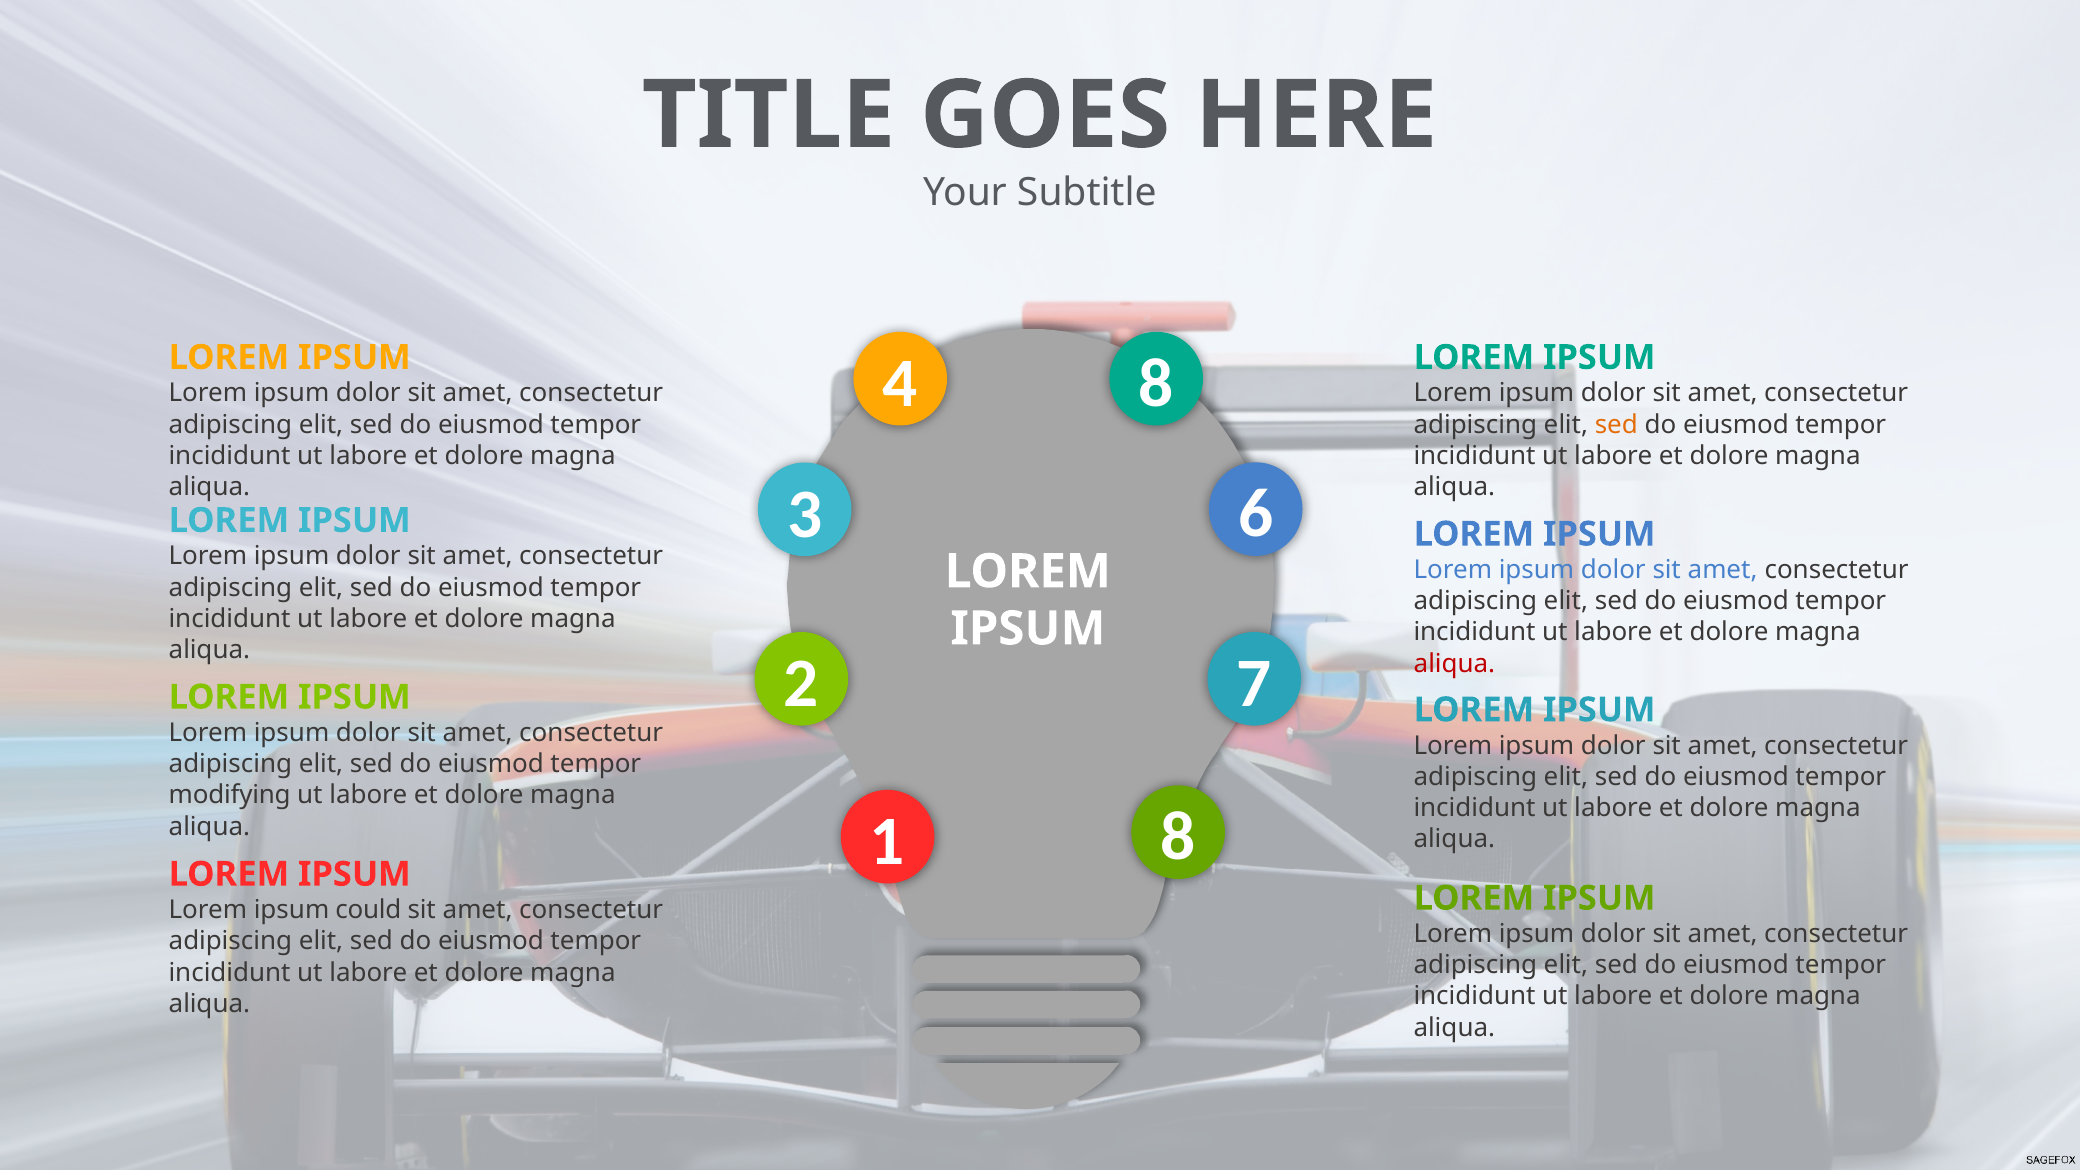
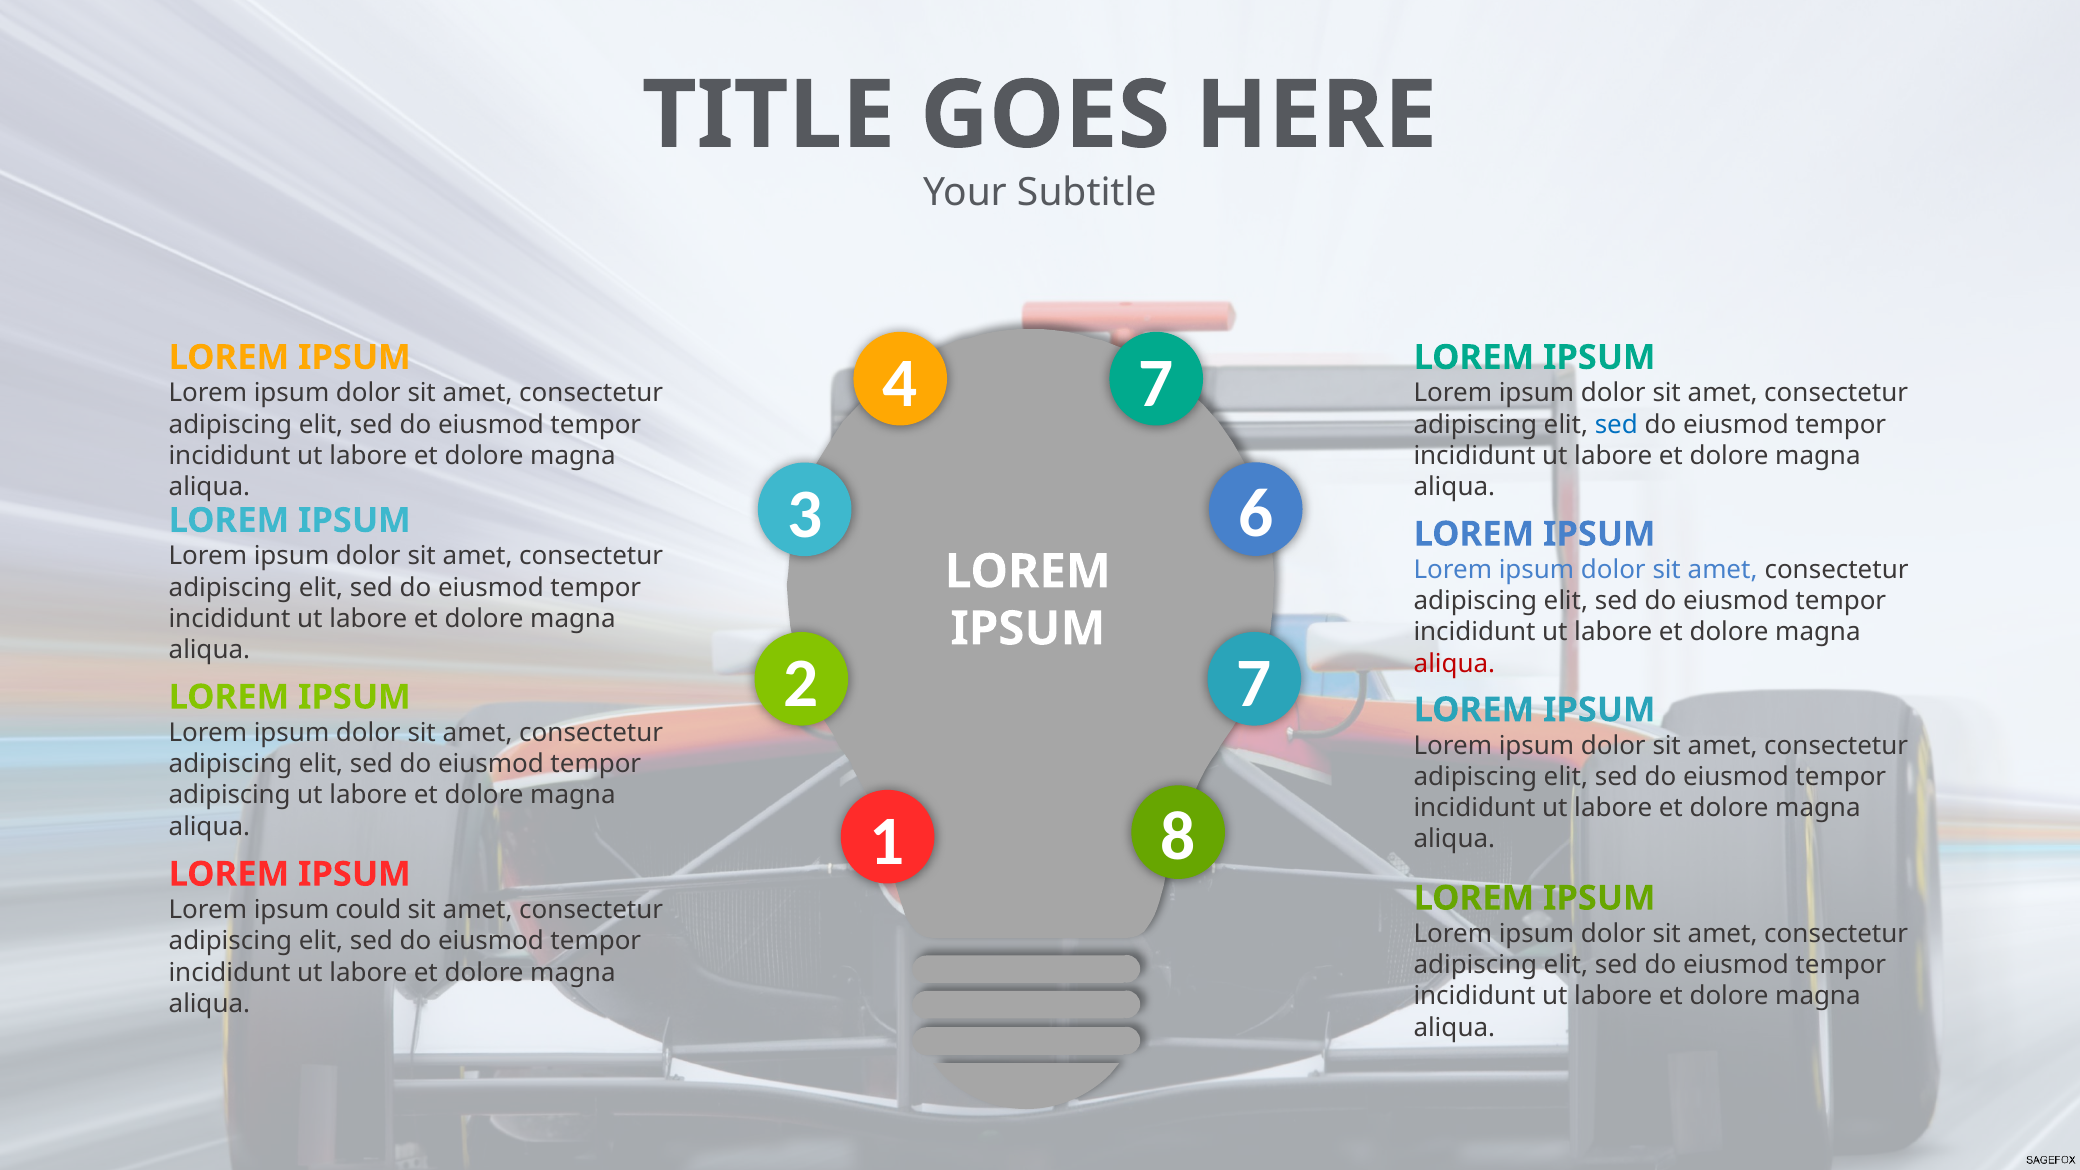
4 8: 8 -> 7 (1156, 383)
sed colour: orange -> blue (1616, 424)
modifying: modifying -> adipiscing (230, 795)
